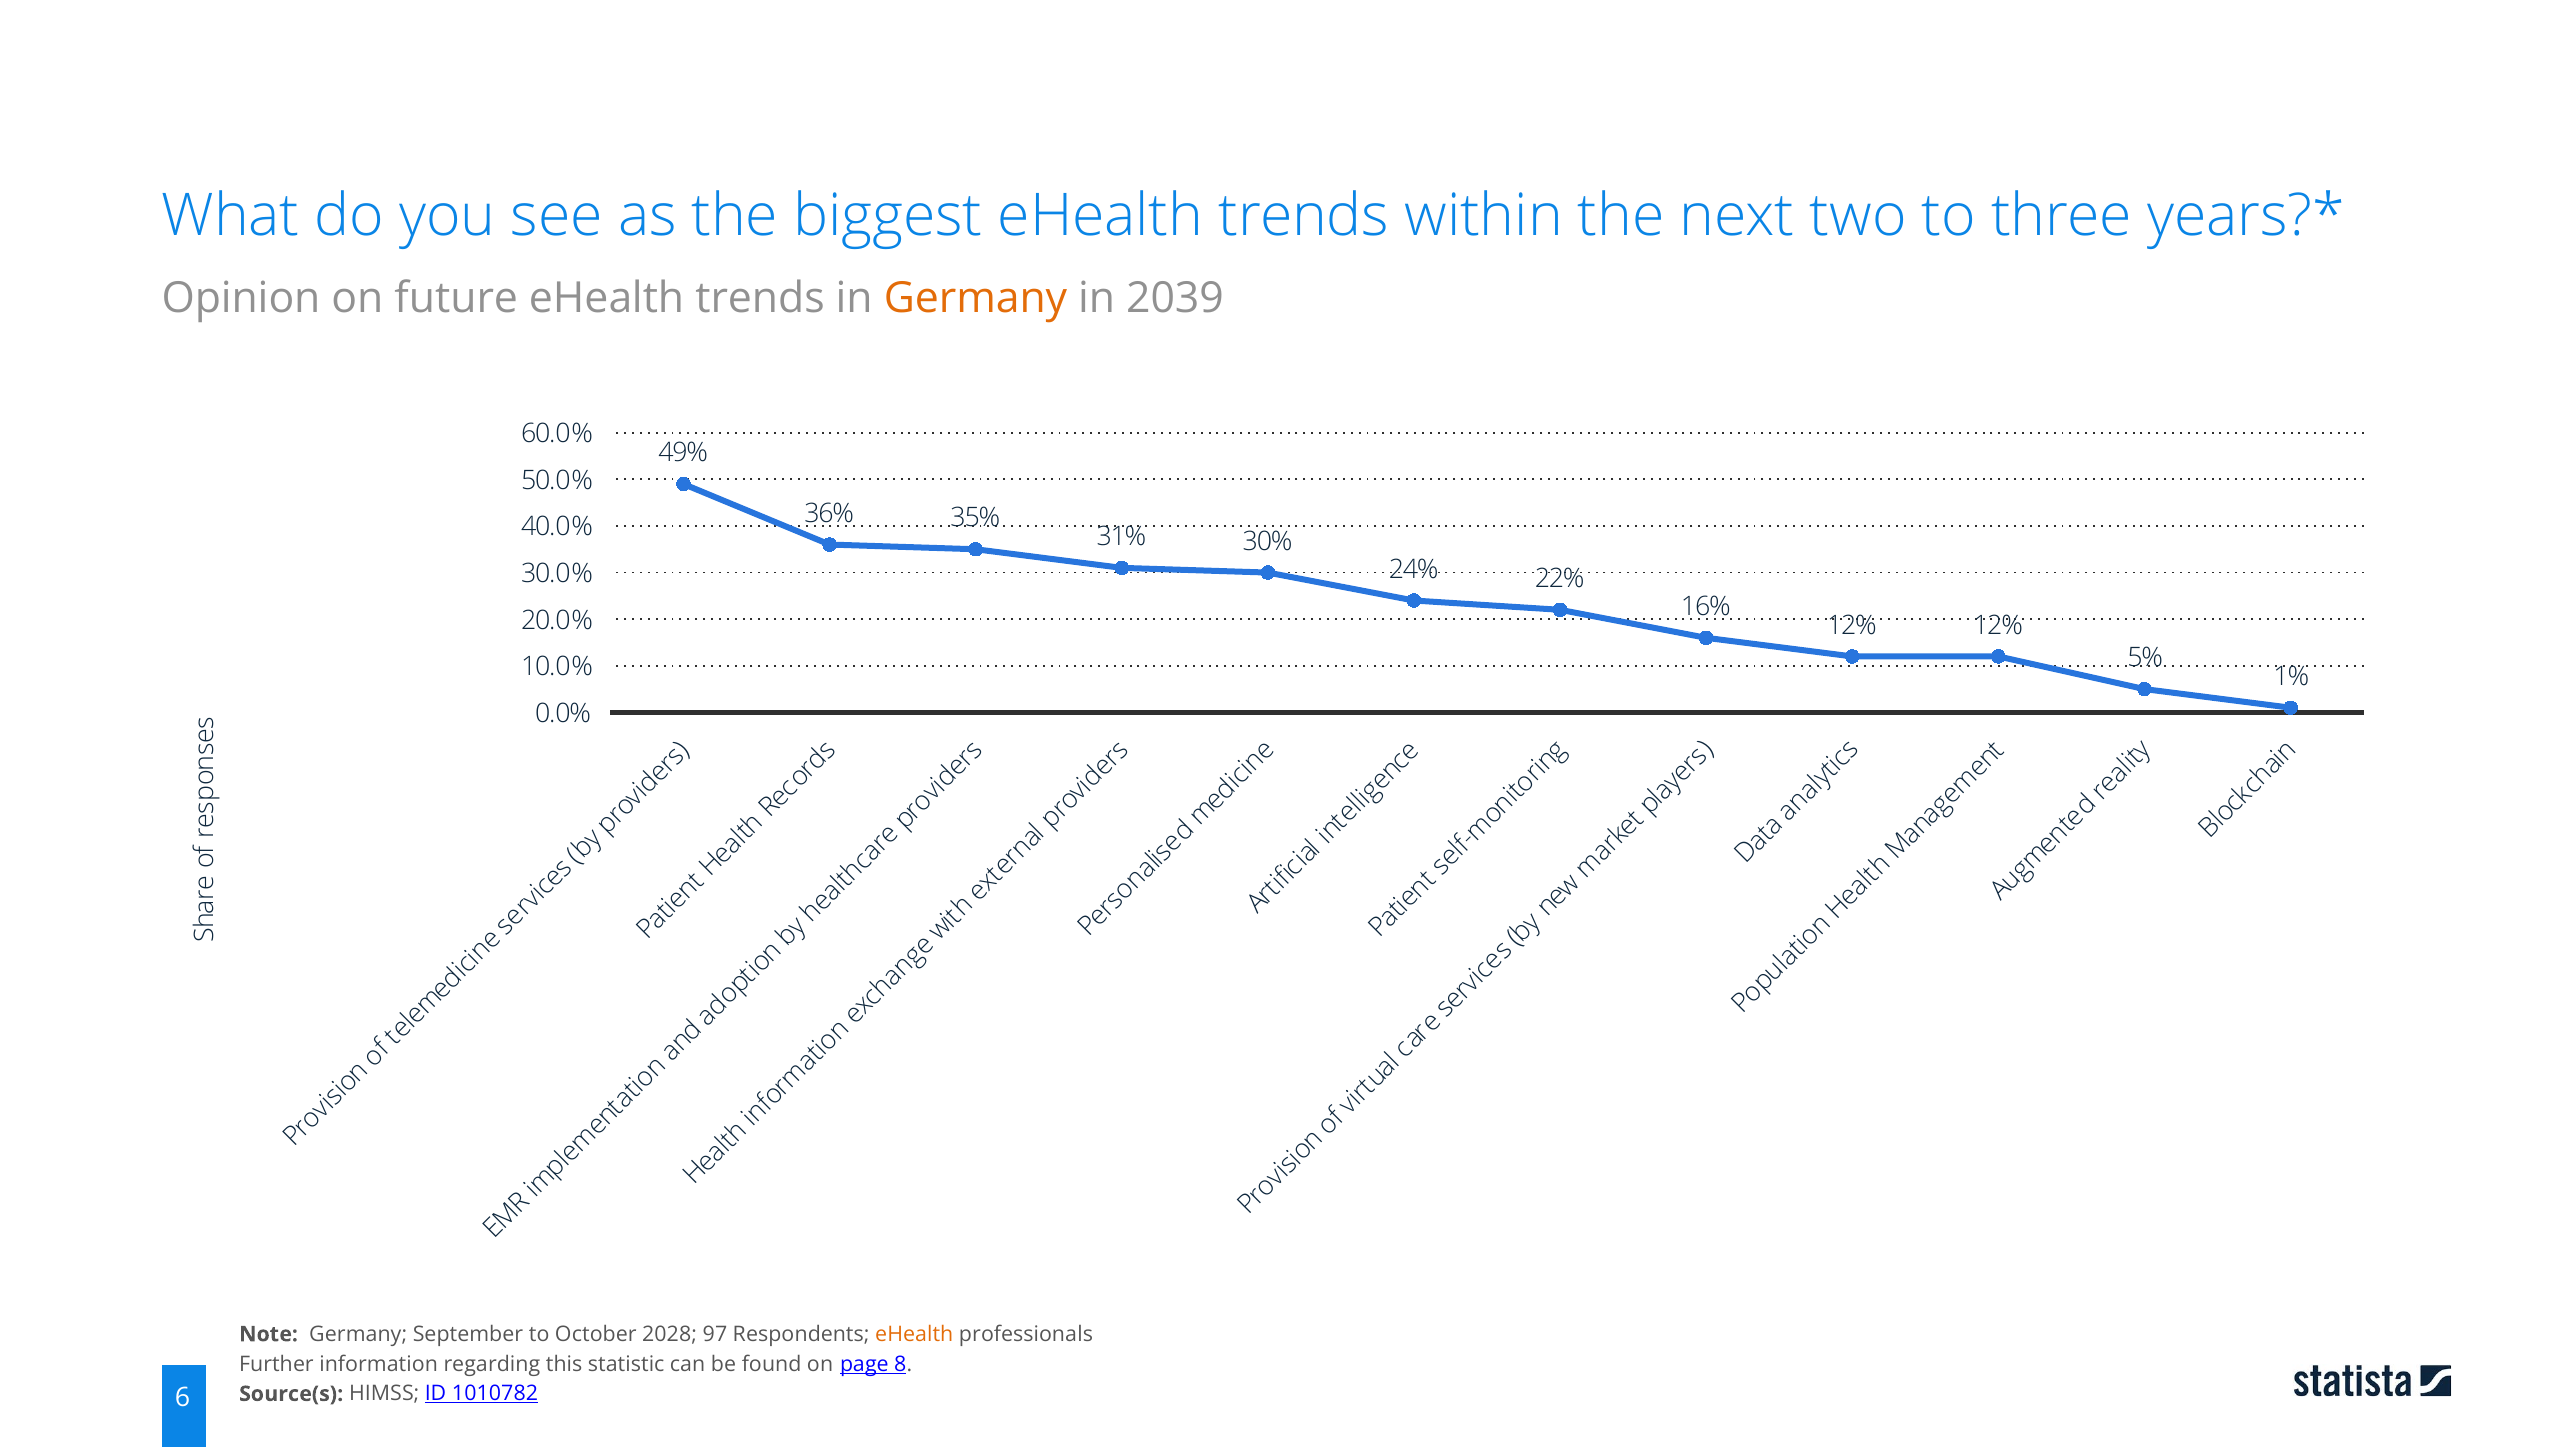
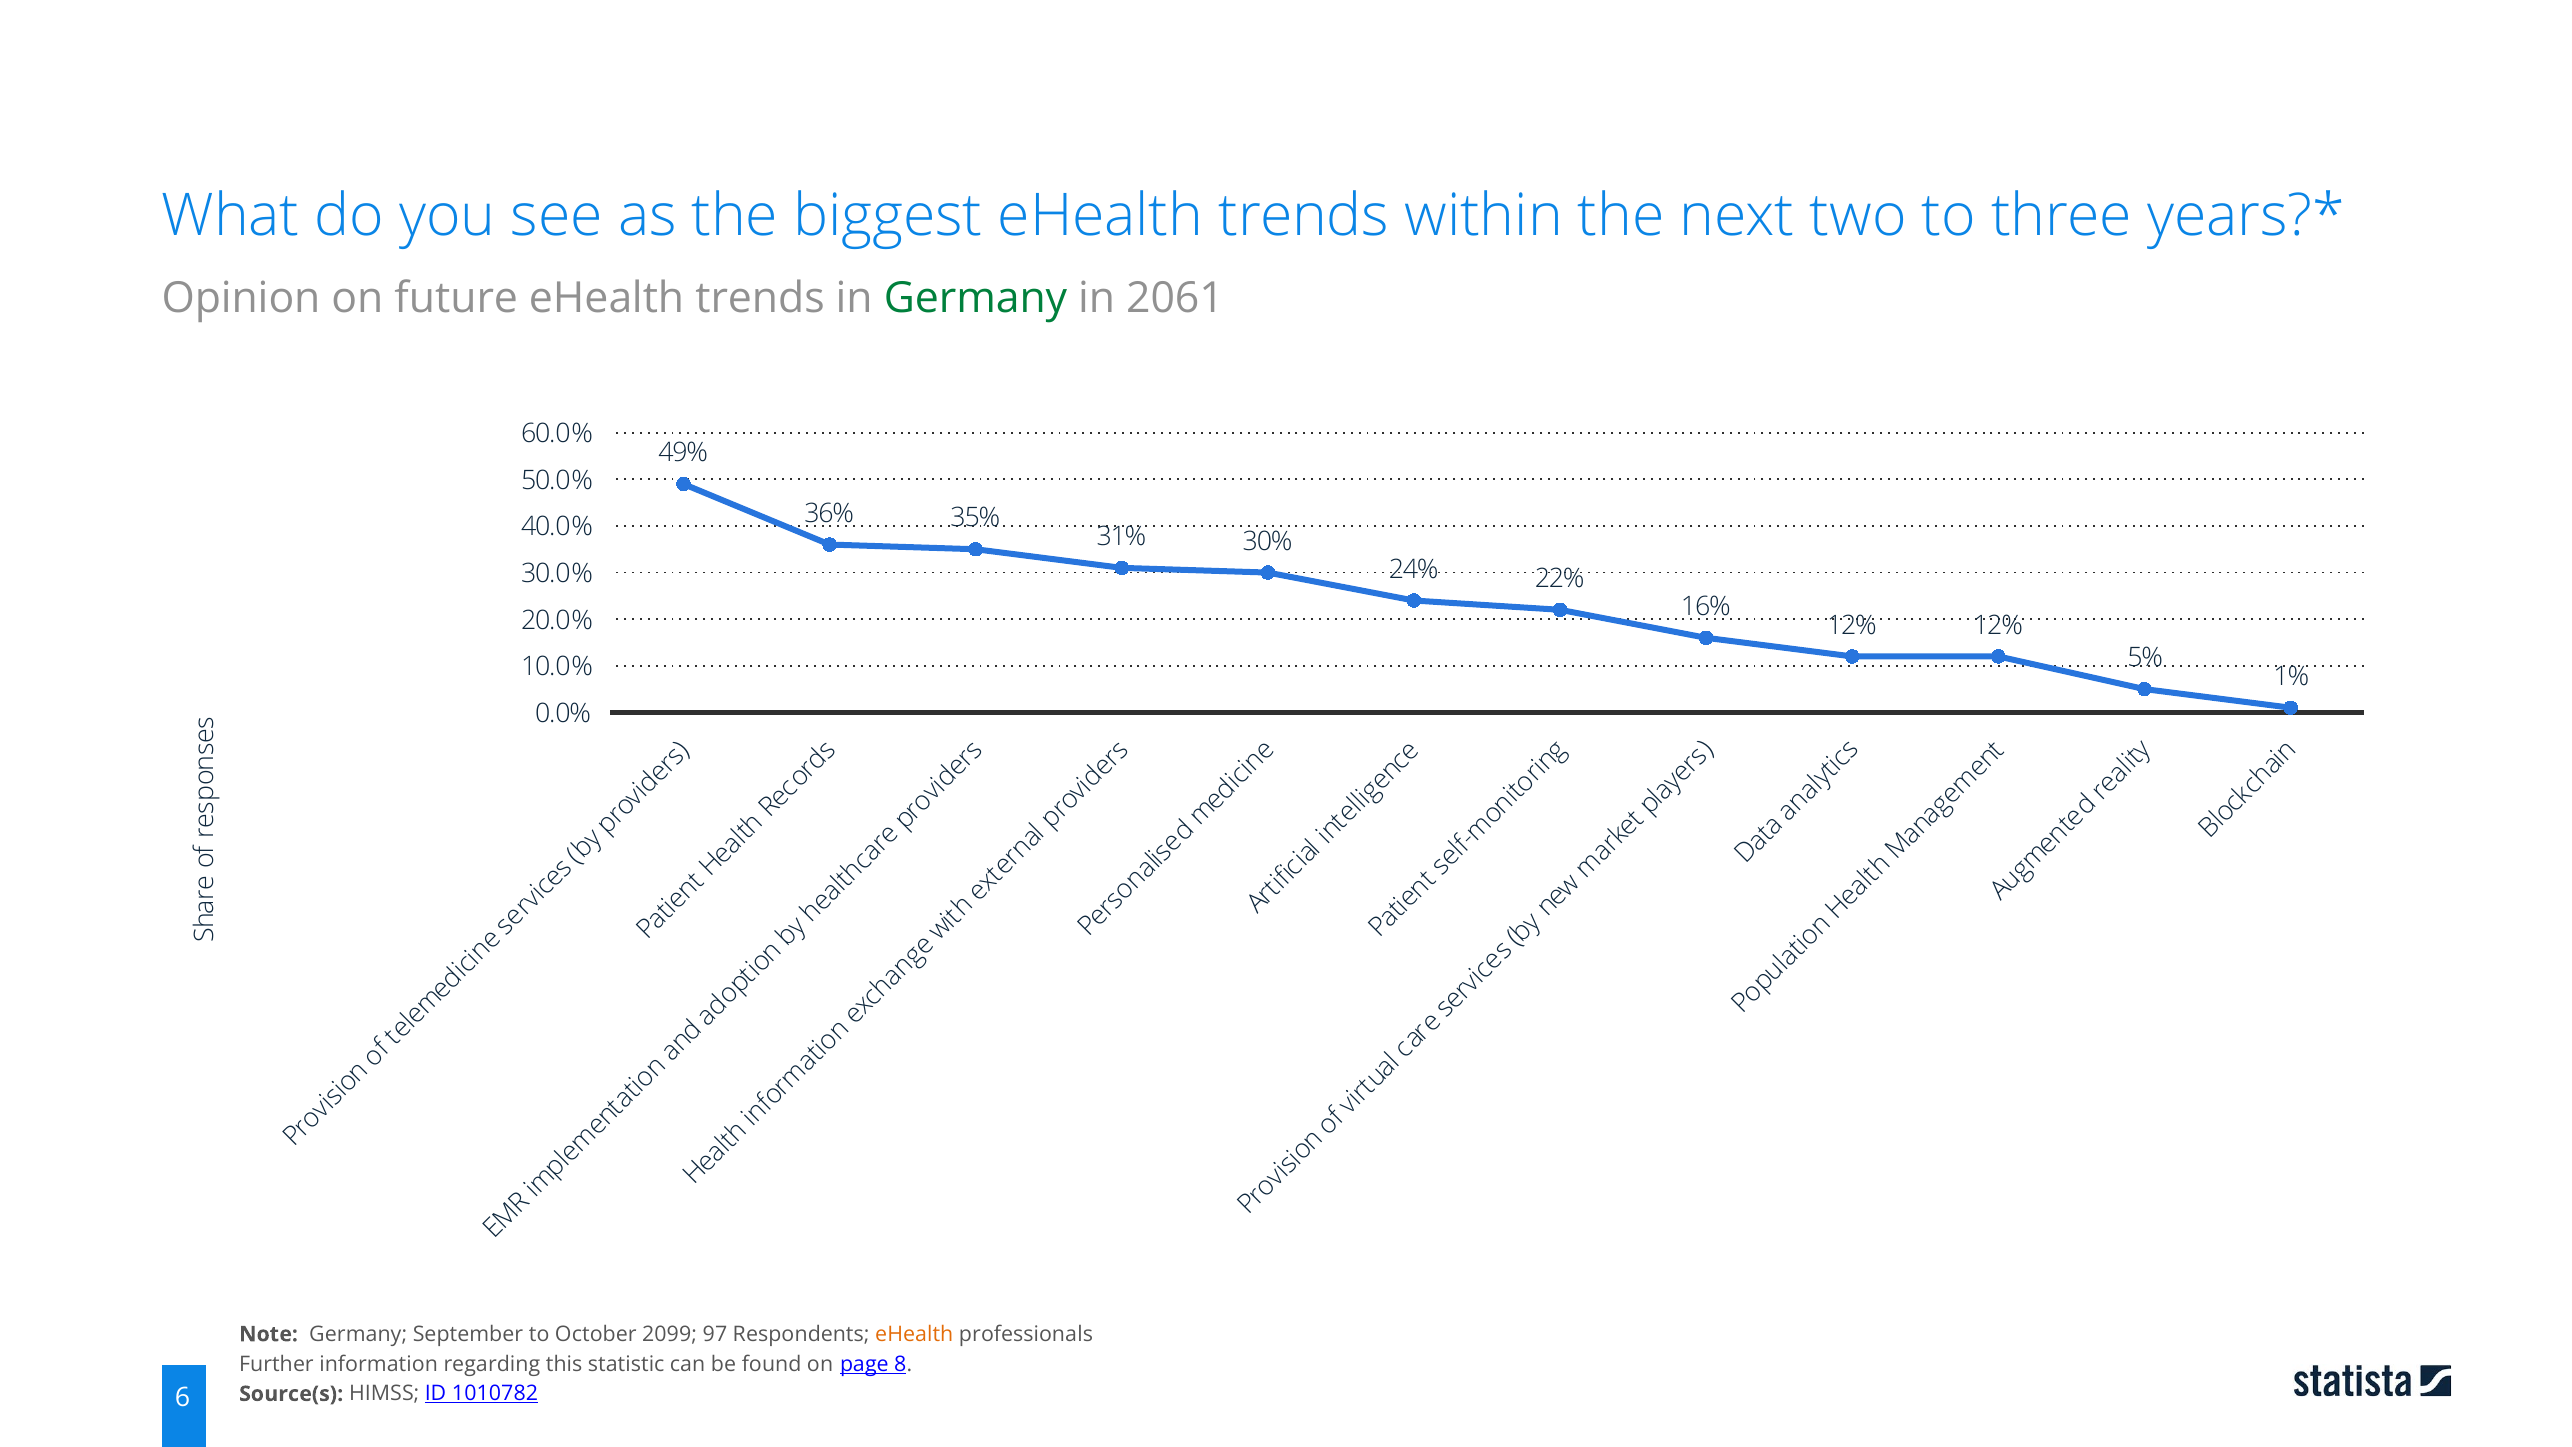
Germany colour: orange -> green (975, 298)
2039: 2039 -> 2061 (1175, 298)
2028: 2028 -> 2099 (670, 1334)
